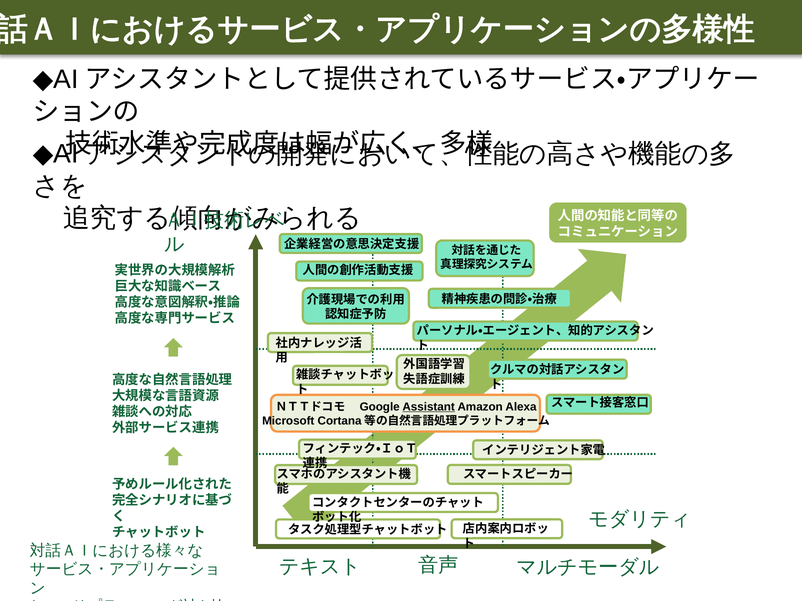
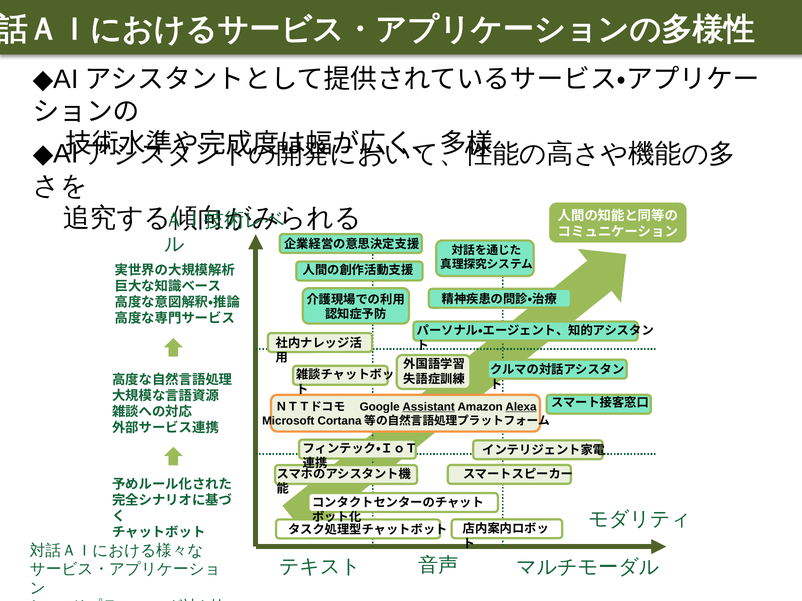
Alexa underline: none -> present (521, 407)
